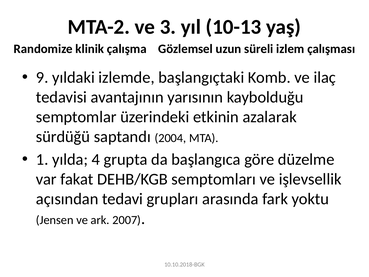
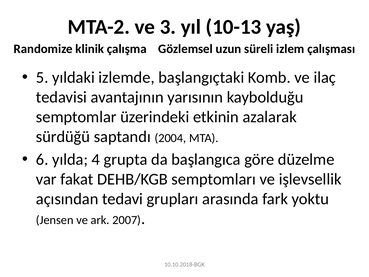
9: 9 -> 5 (42, 77)
1: 1 -> 6 (42, 159)
